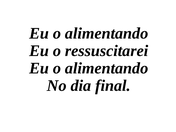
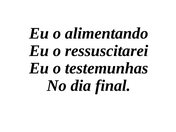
alimentando: alimentando -> testemunhas (107, 68)
